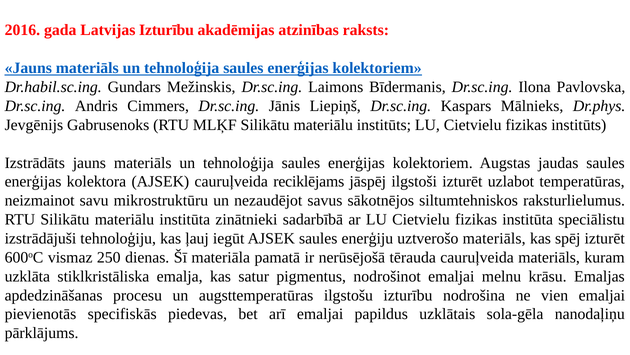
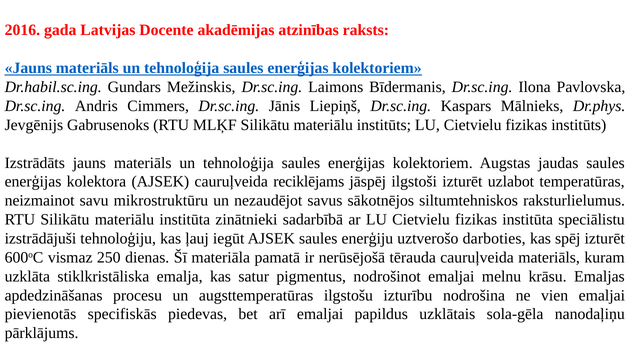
Latvijas Izturību: Izturību -> Docente (166, 30)
uztverošo materiāls: materiāls -> darboties (494, 238)
